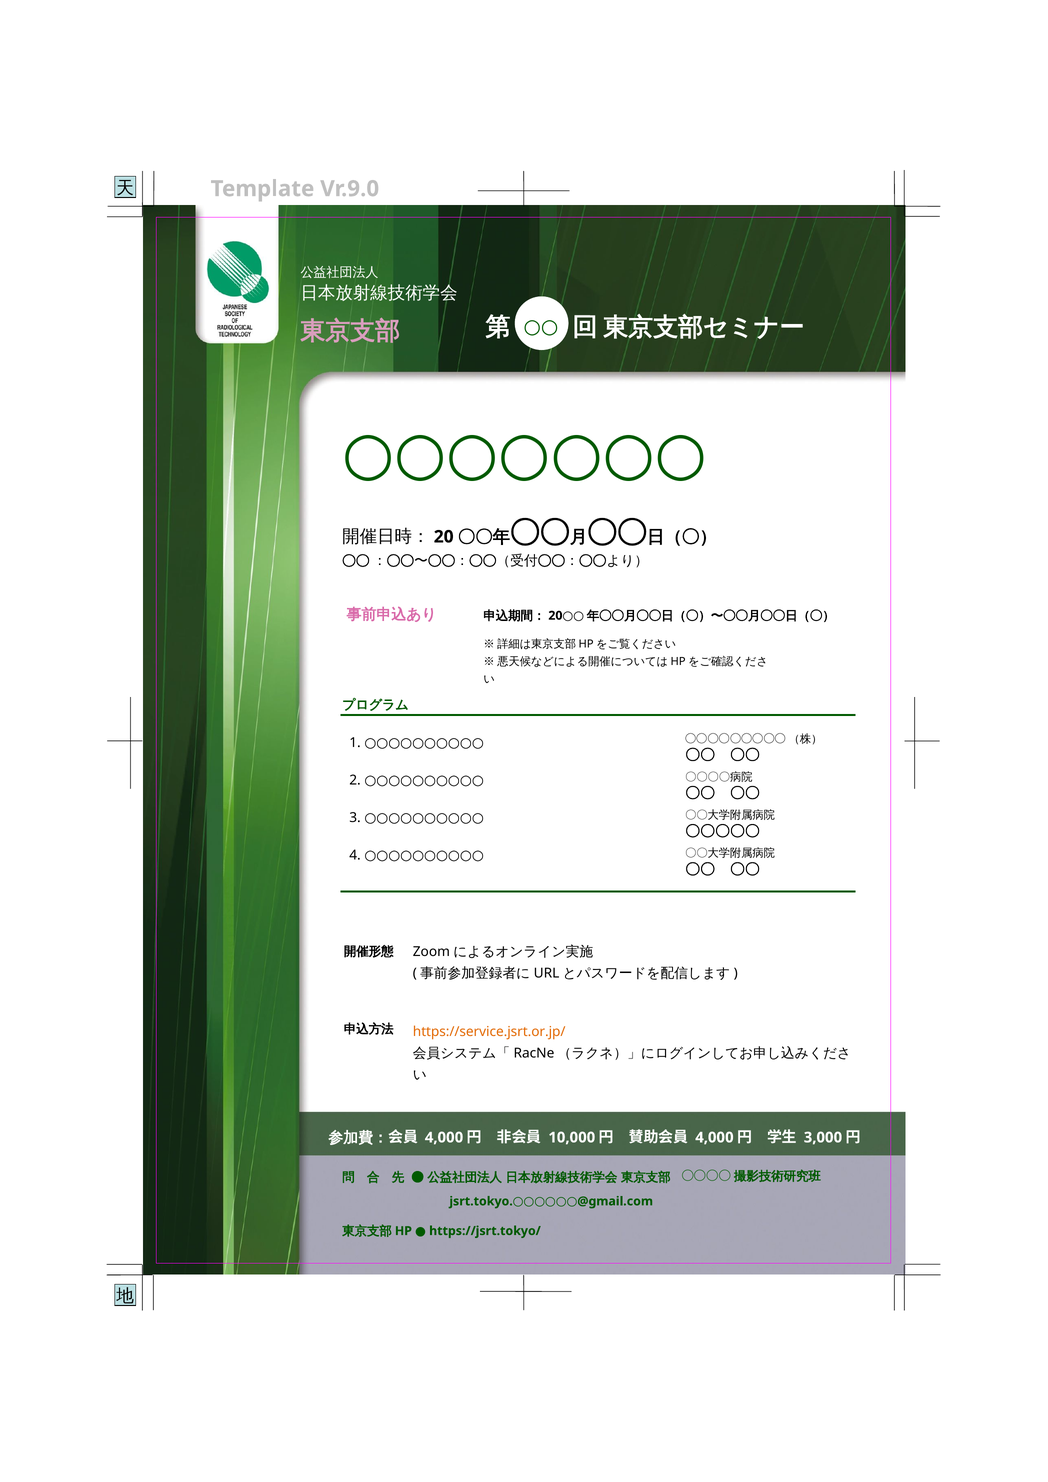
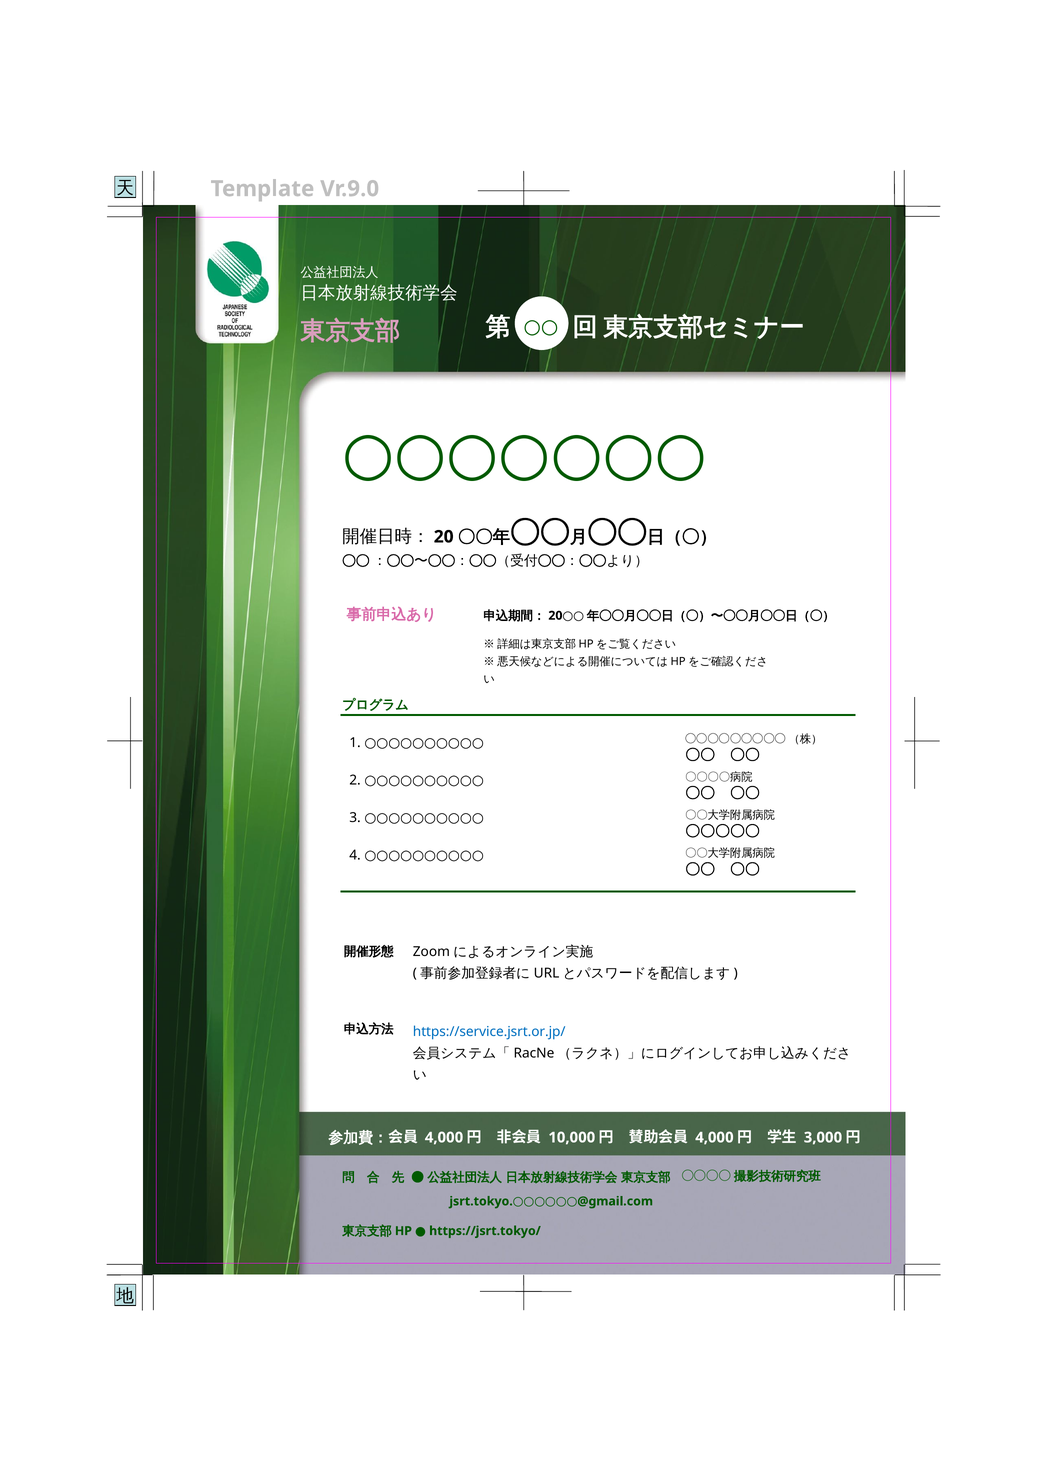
https://service.jsrt.or.jp/ colour: orange -> blue (489, 1032)
